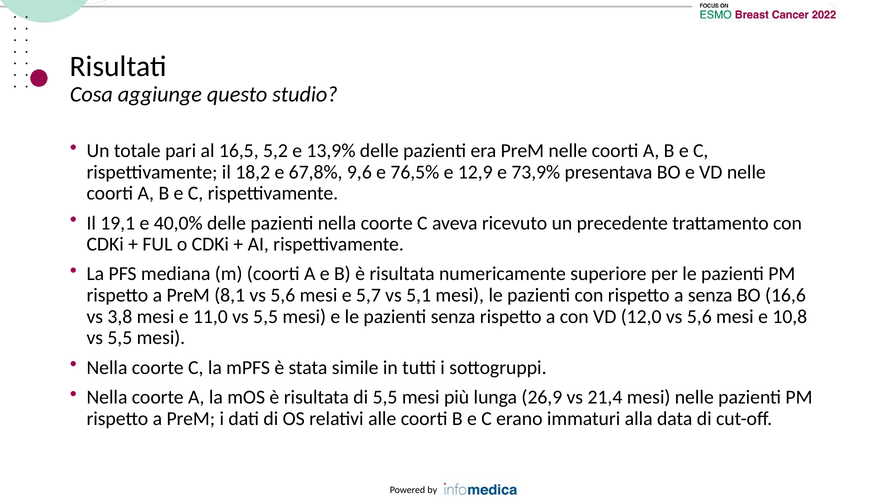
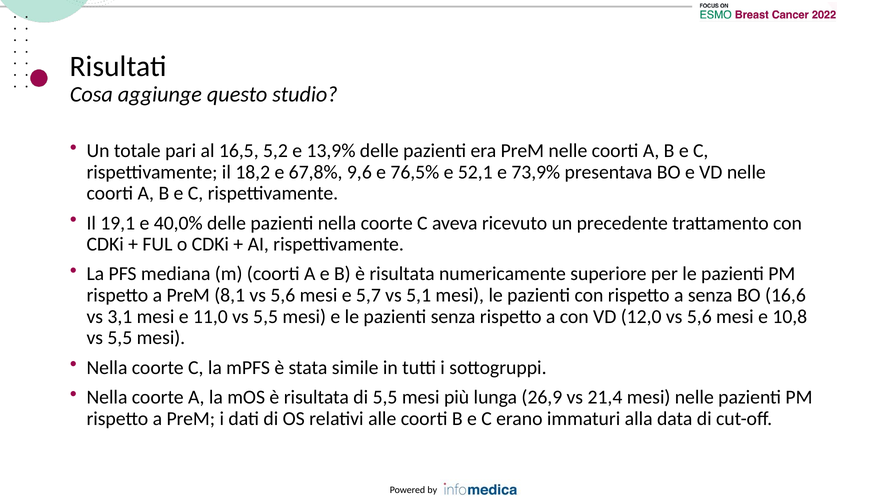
12,9: 12,9 -> 52,1 (475, 172)
3,8: 3,8 -> 3,1 (120, 316)
